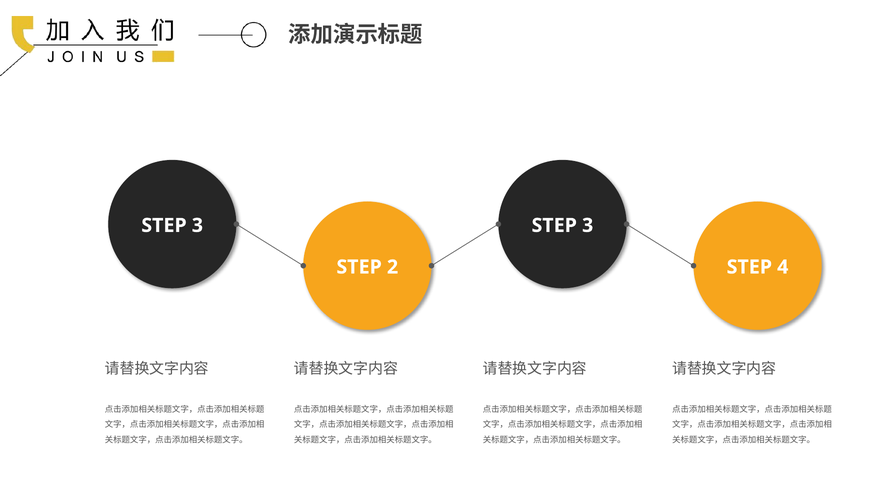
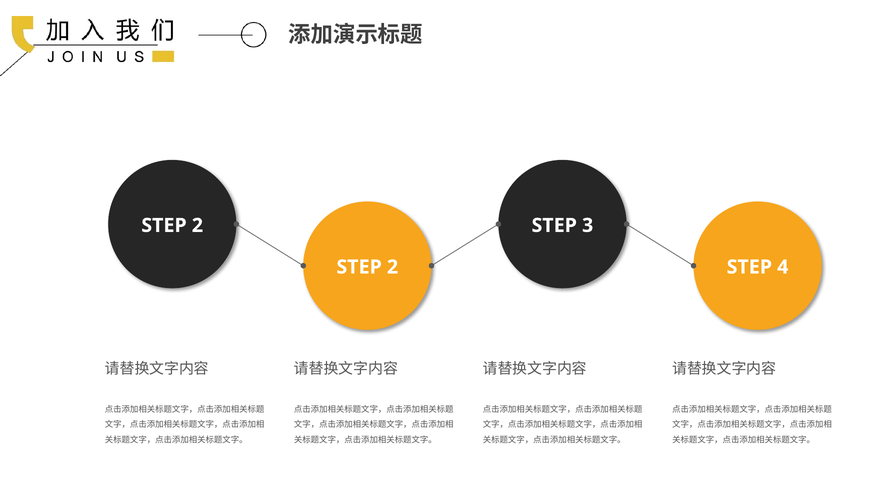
3: 3 -> 2 (197, 225)
